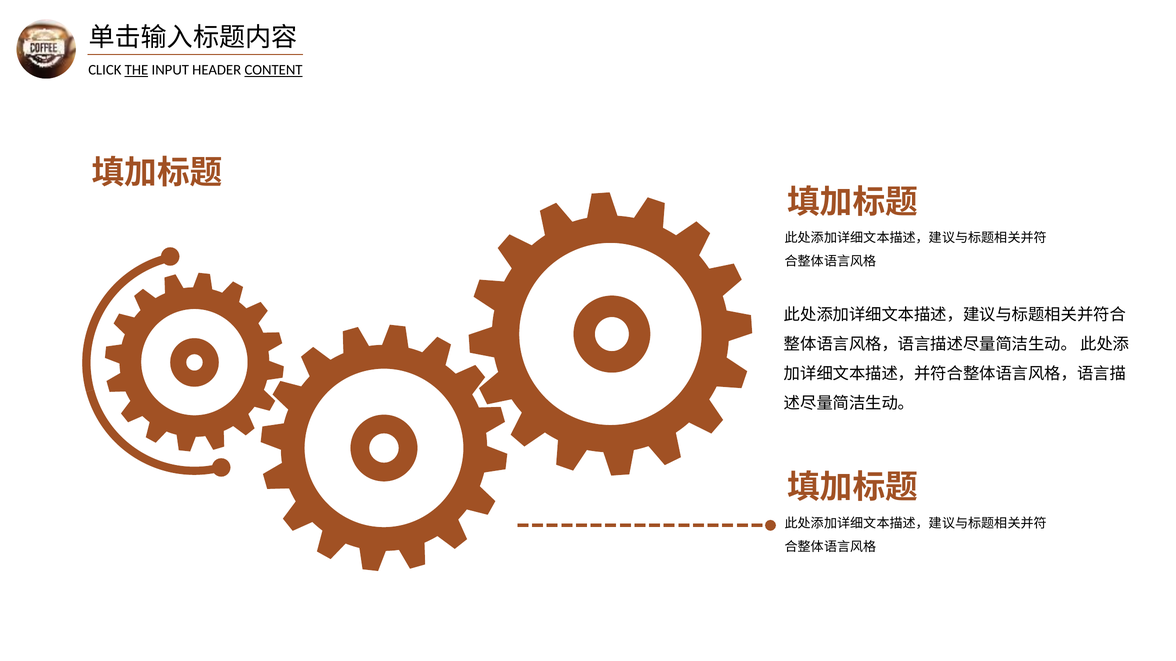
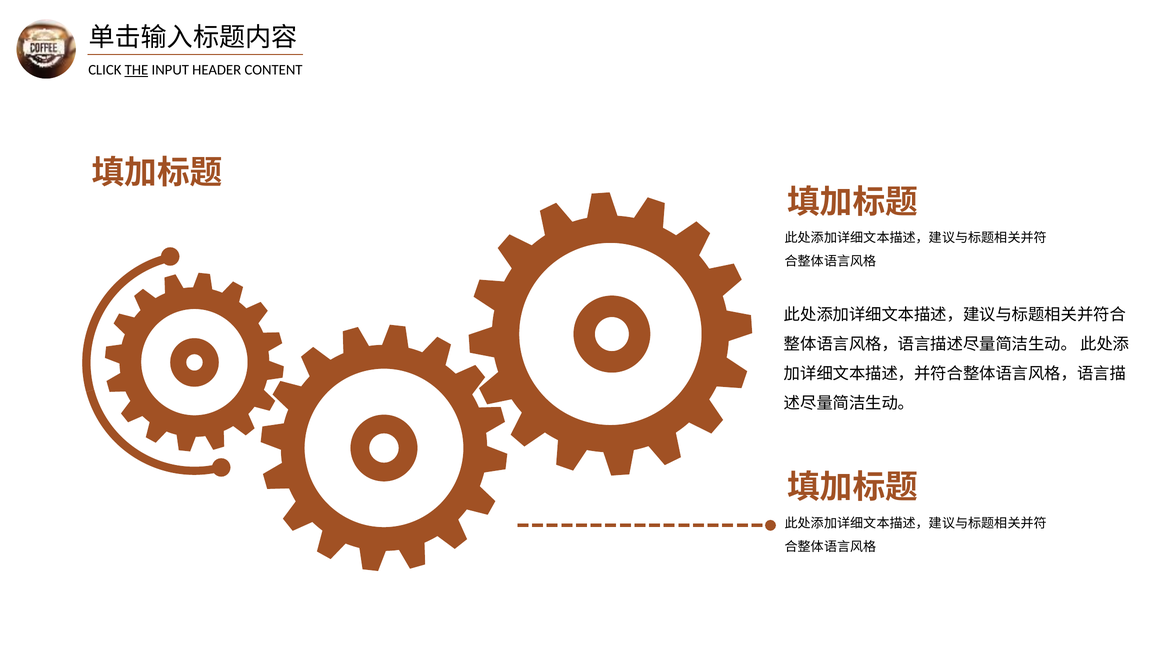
CONTENT underline: present -> none (274, 70)
